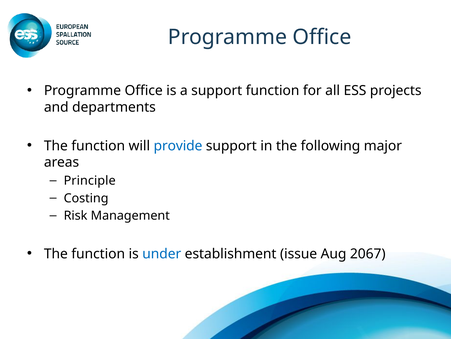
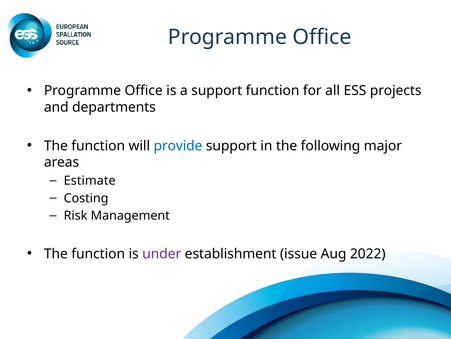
Principle: Principle -> Estimate (90, 180)
under colour: blue -> purple (162, 253)
2067: 2067 -> 2022 (368, 253)
